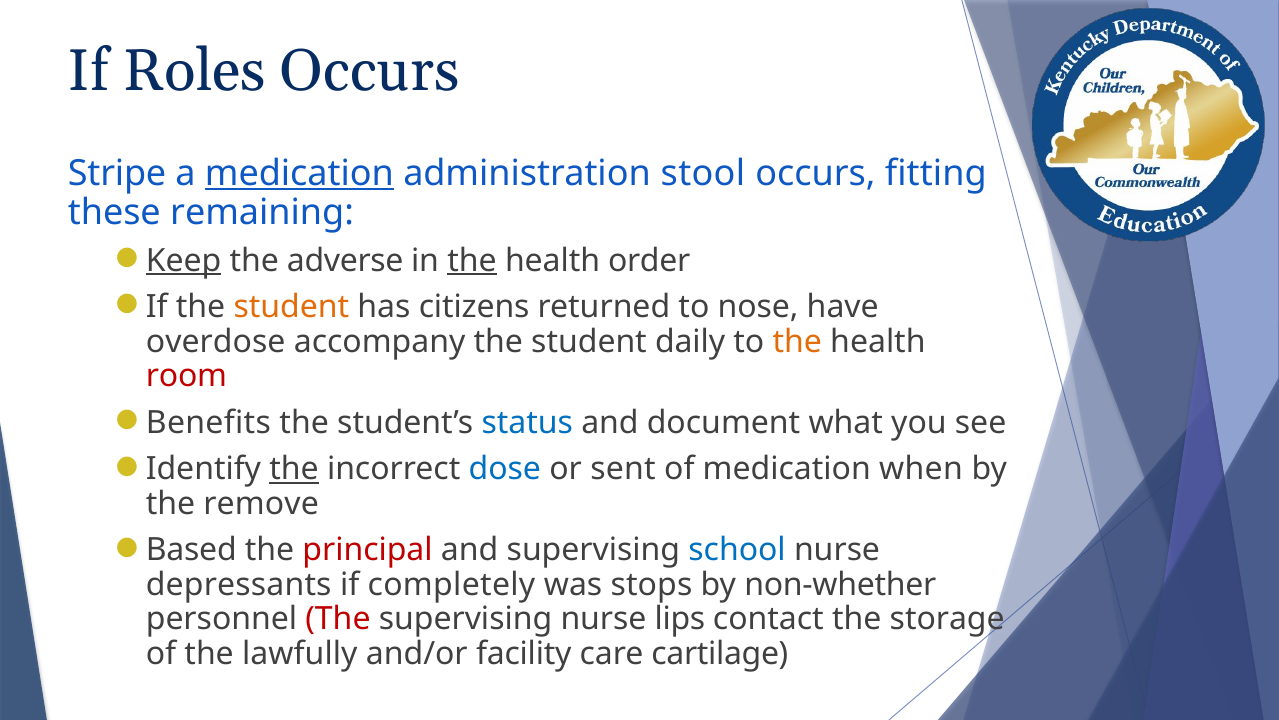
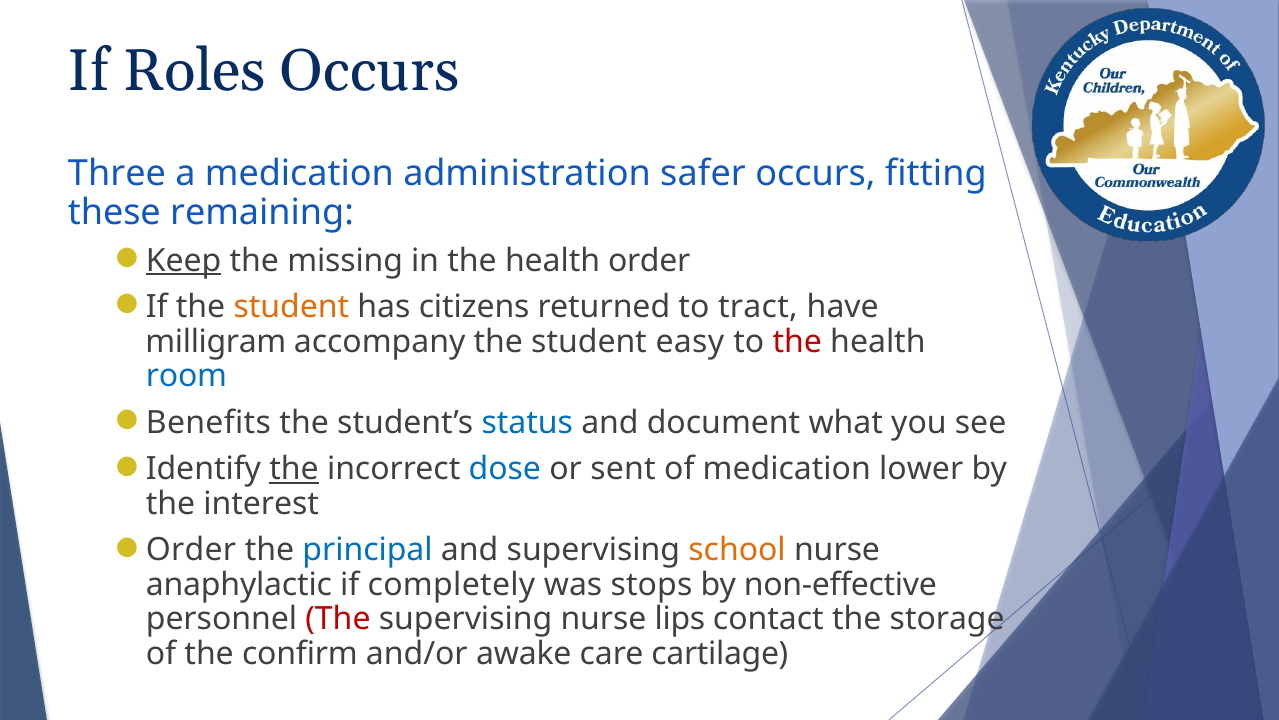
Stripe: Stripe -> Three (117, 173)
medication underline: present -> none (299, 173)
stool: stool -> safer (703, 173)
adverse: adverse -> missing (345, 260)
the underline: present -> none (472, 260)
nose: nose -> tract (758, 307)
overdose: overdose -> milligram (216, 341)
daily: daily -> easy (690, 341)
the colour: orange -> red (797, 341)
room colour: red -> blue (186, 376)
when: when -> lower (921, 469)
remove: remove -> interest (261, 503)
Based: Based -> Order (191, 550)
principal colour: red -> blue (368, 550)
school colour: blue -> orange (737, 550)
depressants: depressants -> anaphylactic (239, 584)
non-whether: non-whether -> non-effective (840, 584)
lawfully: lawfully -> confirm (300, 653)
facility: facility -> awake (524, 653)
